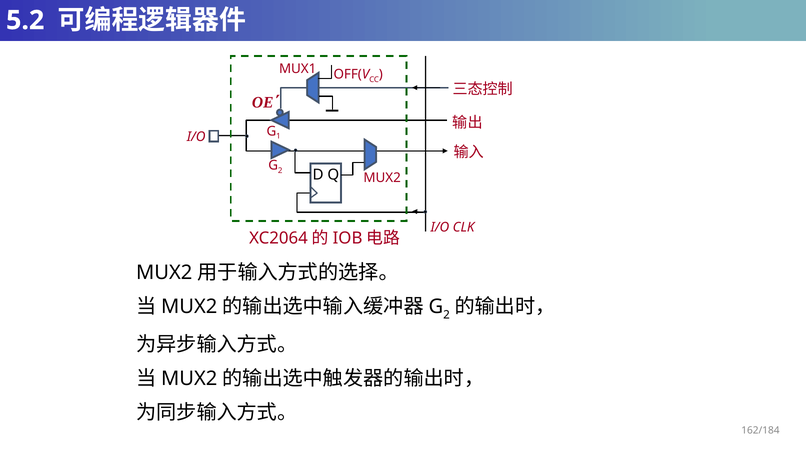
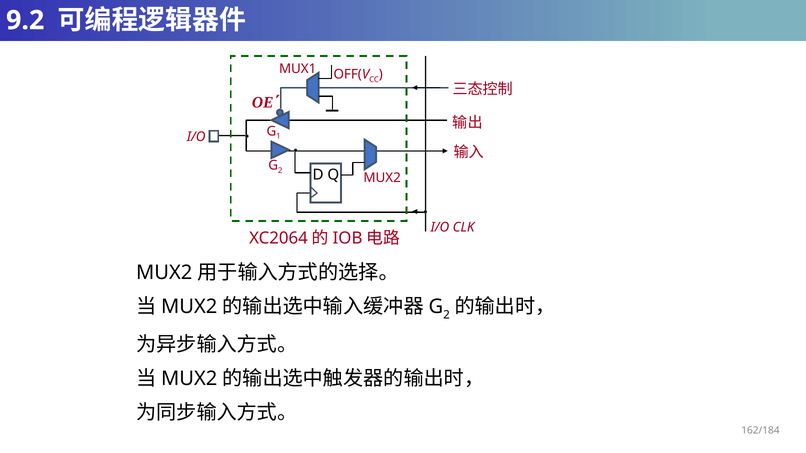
5.2: 5.2 -> 9.2 (25, 20)
